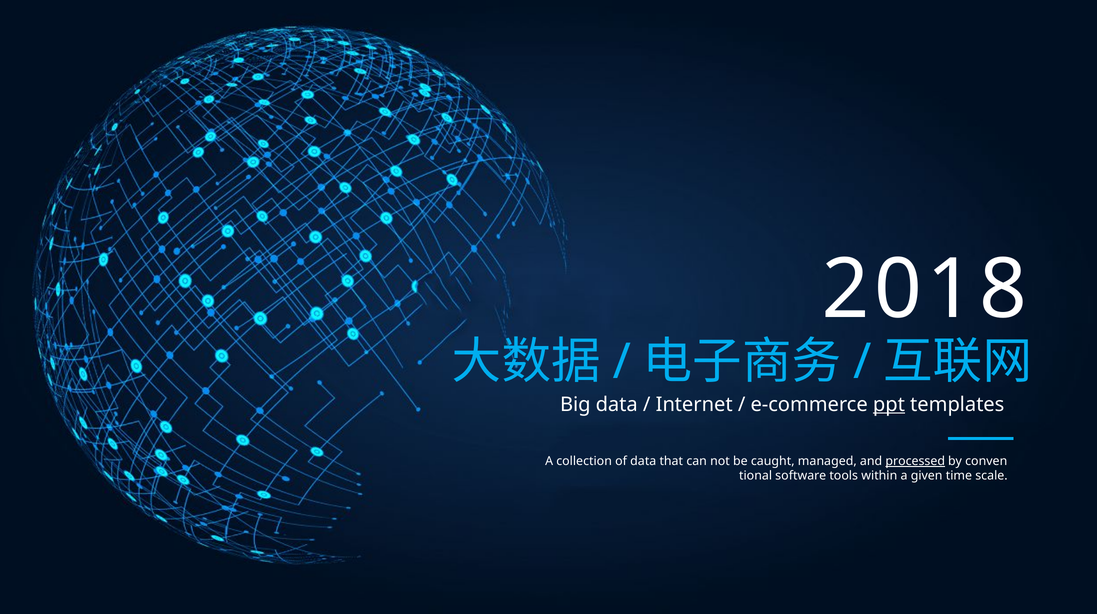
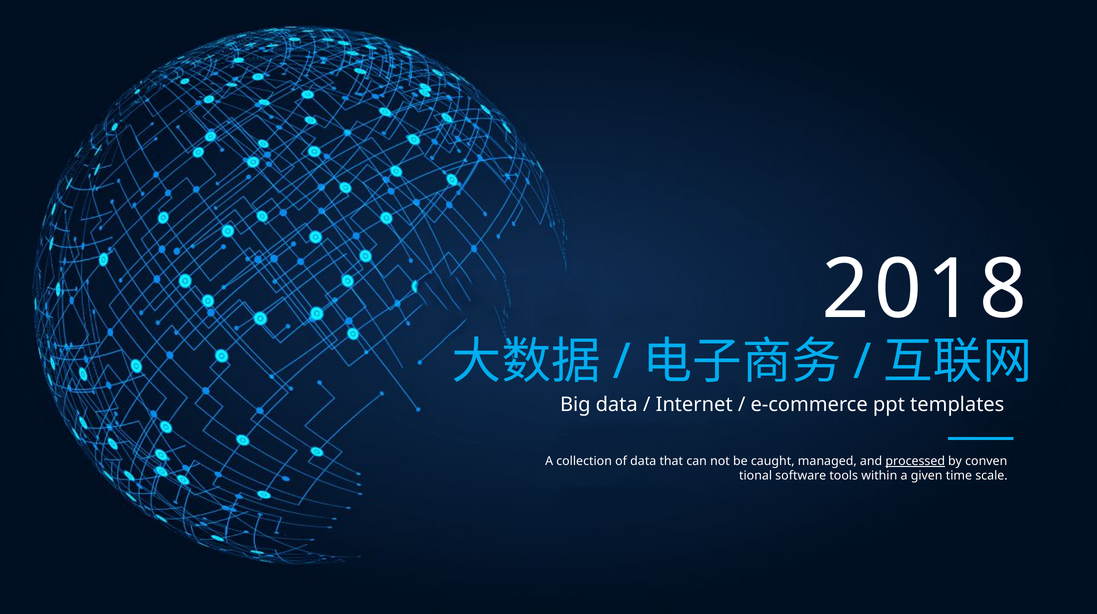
ppt underline: present -> none (889, 405)
